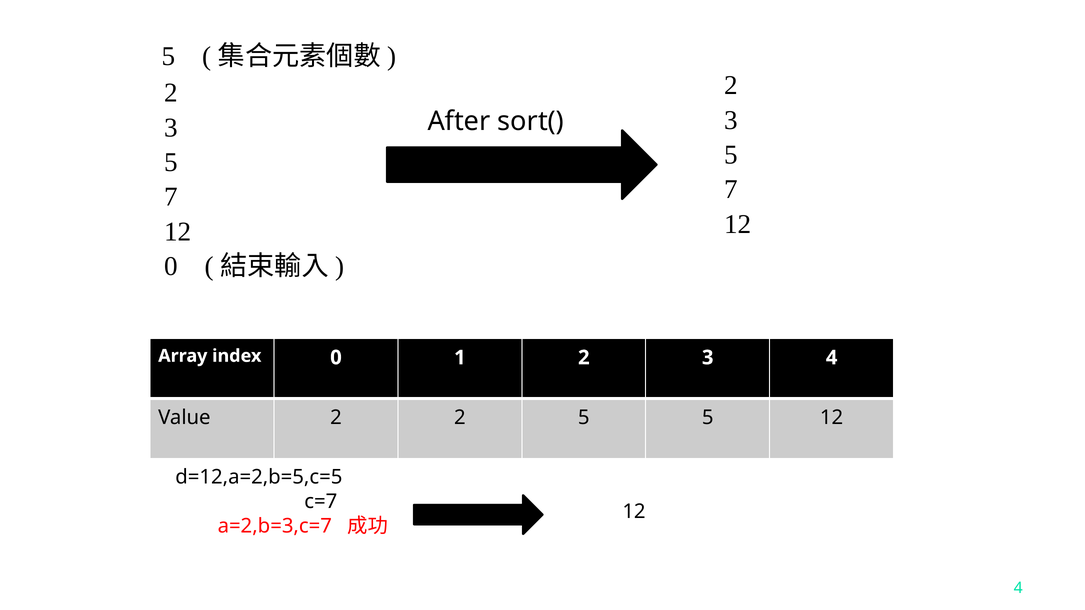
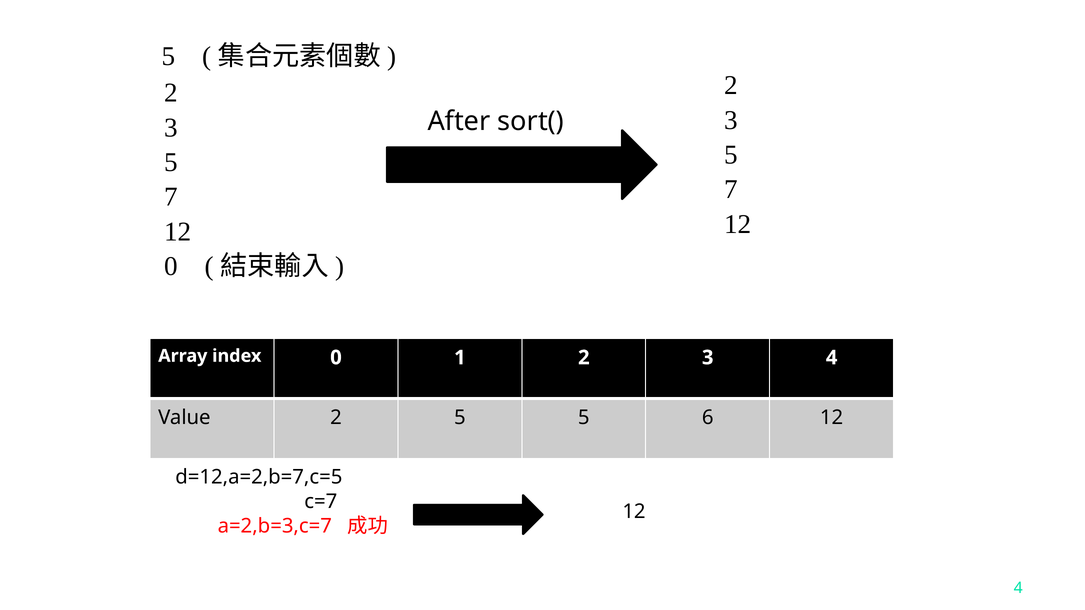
2 2: 2 -> 5 (460, 418)
5 5: 5 -> 6 (708, 418)
d=12,a=2,b=5,c=5: d=12,a=2,b=5,c=5 -> d=12,a=2,b=7,c=5 (259, 477)
